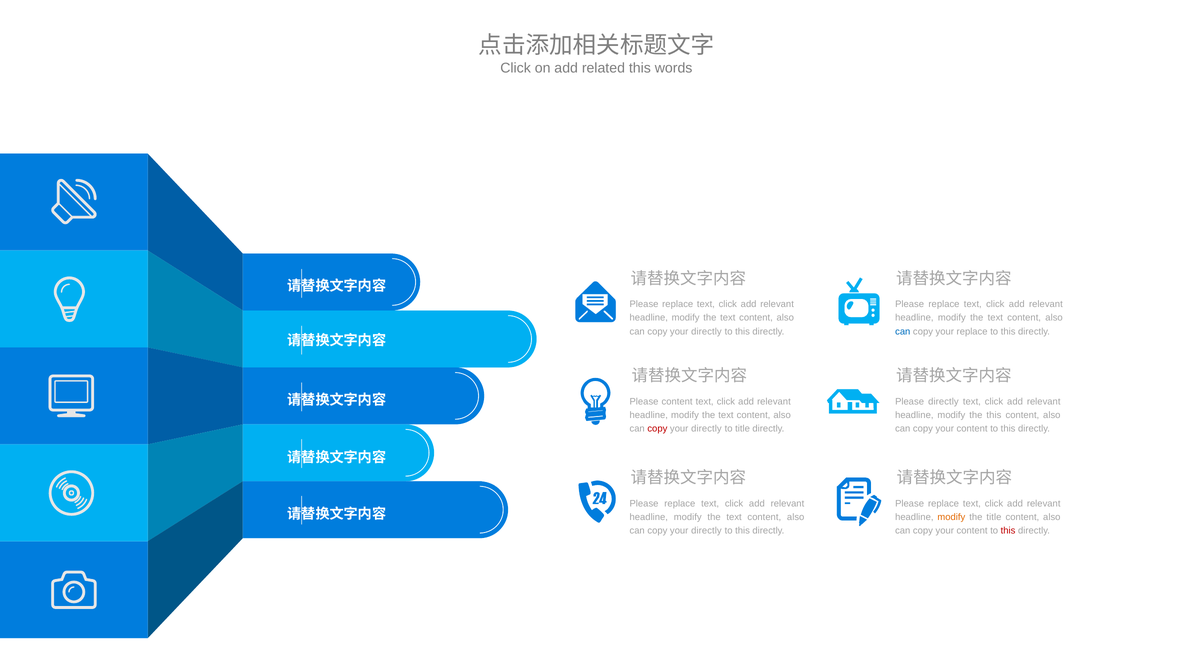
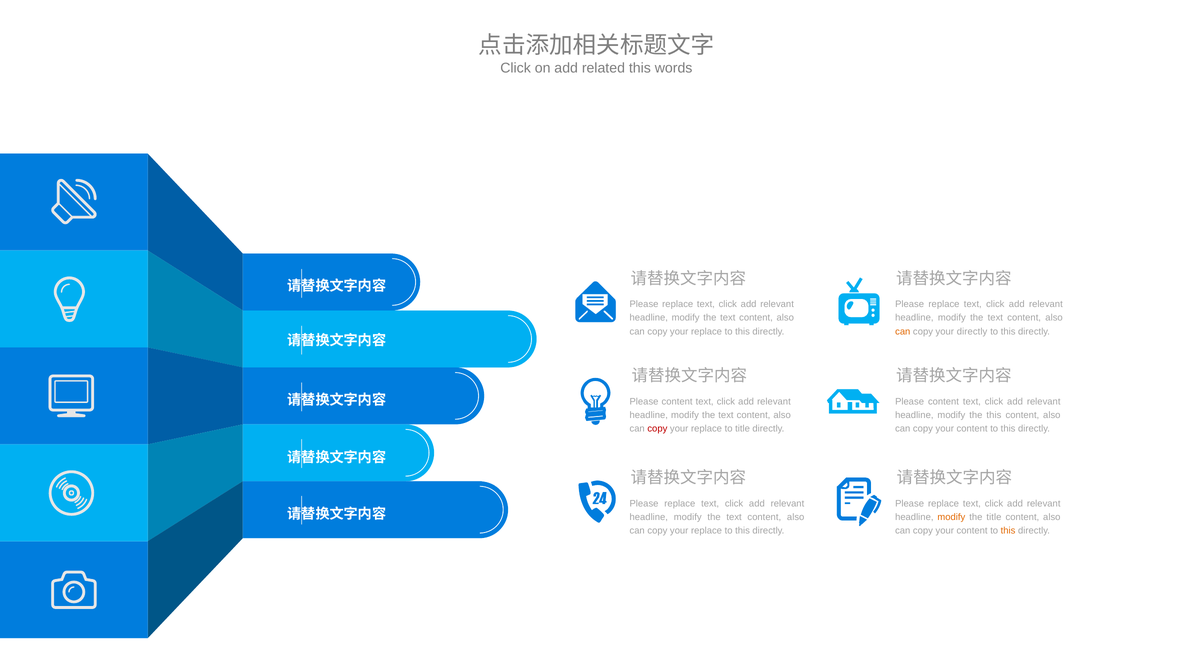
directly: directly -> replace (706, 331)
can colour: blue -> orange (903, 331)
your replace: replace -> directly (972, 331)
directly: directly -> content (943, 402)
directly: directly -> replace (706, 429)
directly: directly -> replace (706, 531)
this colour: red -> orange (1008, 531)
